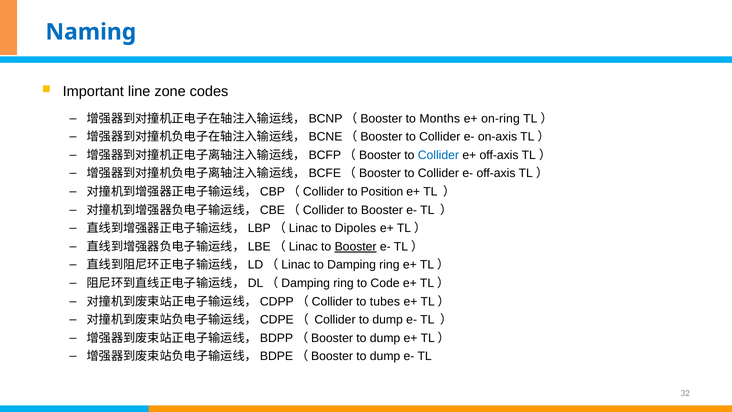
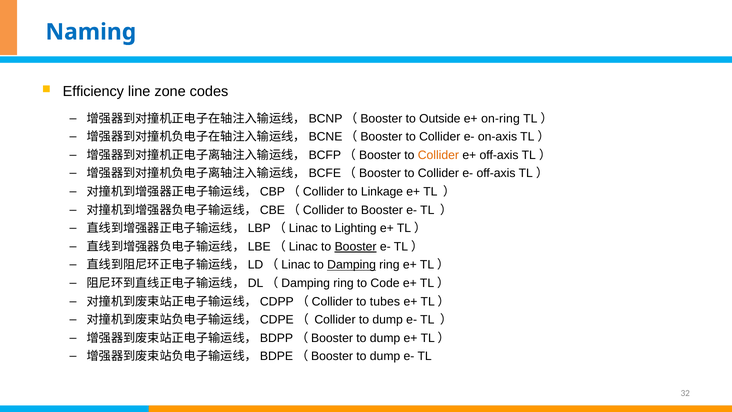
Important: Important -> Efficiency (93, 91)
Months: Months -> Outside (440, 119)
Collider colour: blue -> orange (438, 155)
Position: Position -> Linkage (382, 192)
Dipoles: Dipoles -> Lighting (356, 228)
Damping underline: none -> present (352, 265)
